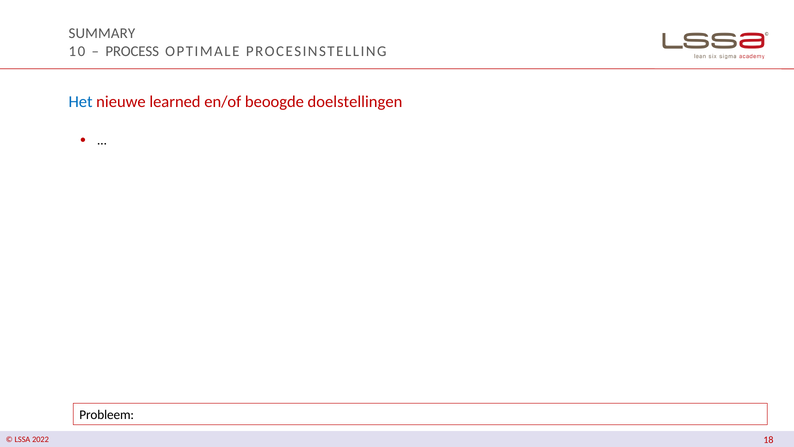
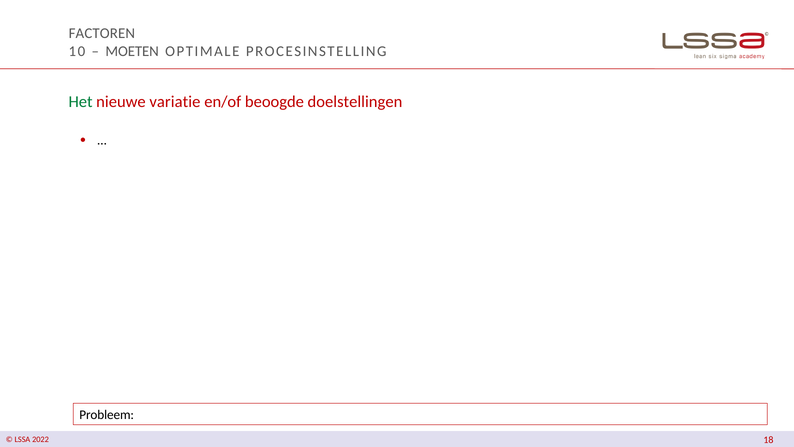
SUMMARY: SUMMARY -> FACTOREN (102, 33)
PROCESS: PROCESS -> MOETEN (132, 51)
Het colour: blue -> green (81, 102)
learned: learned -> variatie (175, 102)
